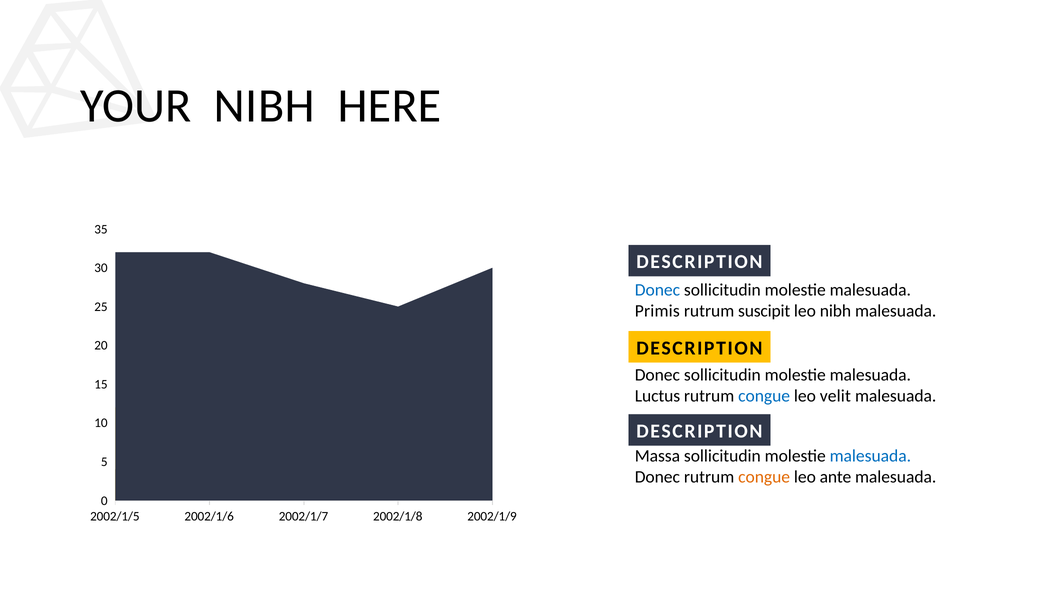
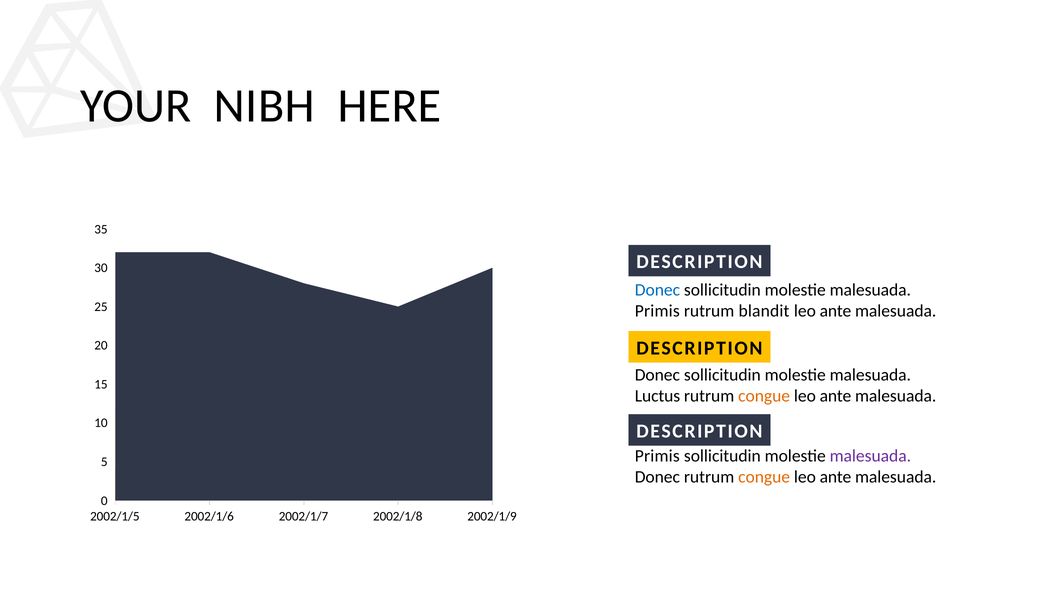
suscipit: suscipit -> blandit (764, 311)
nibh: nibh -> ante (835, 311)
congue colour: blue -> orange (764, 396)
velit: velit -> ante (835, 396)
Massa: Massa -> Primis (657, 456)
malesuada colour: blue -> purple (870, 456)
